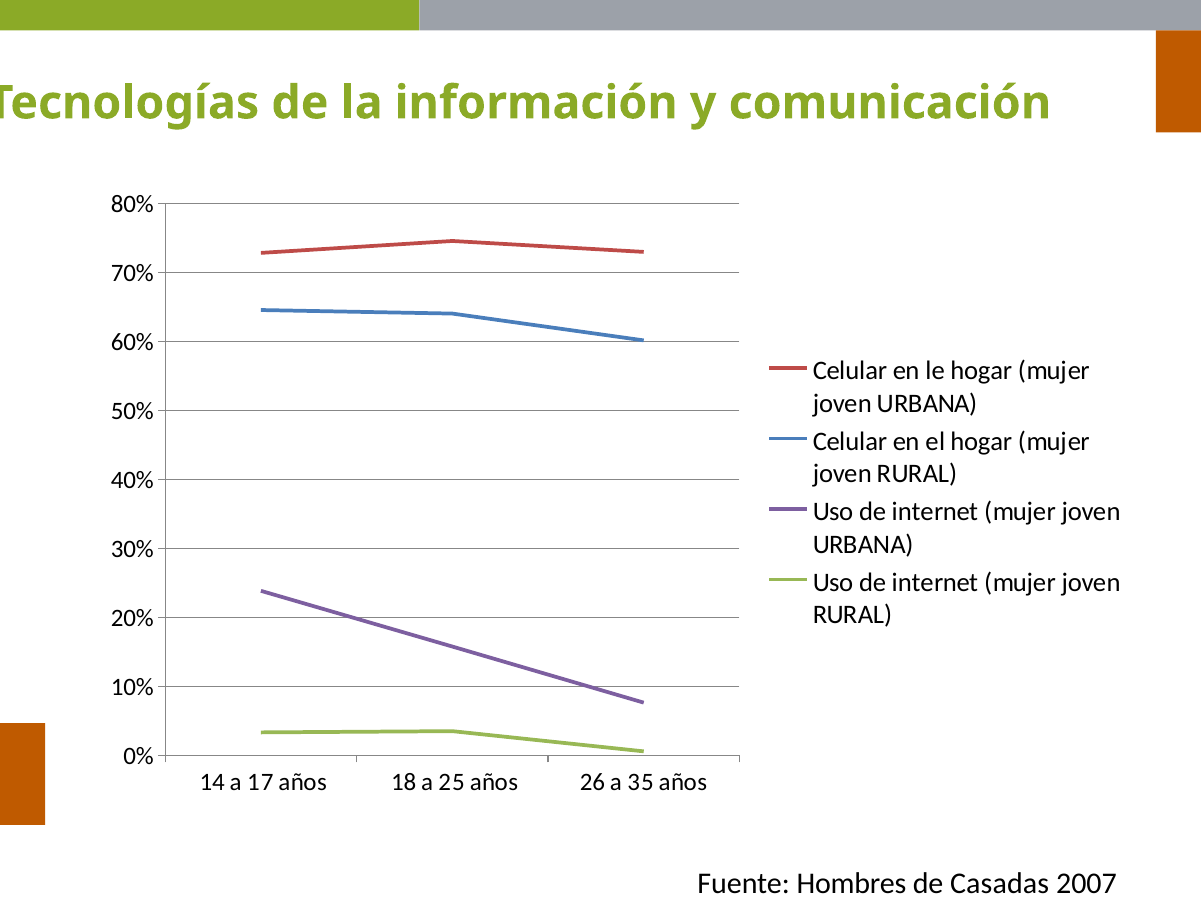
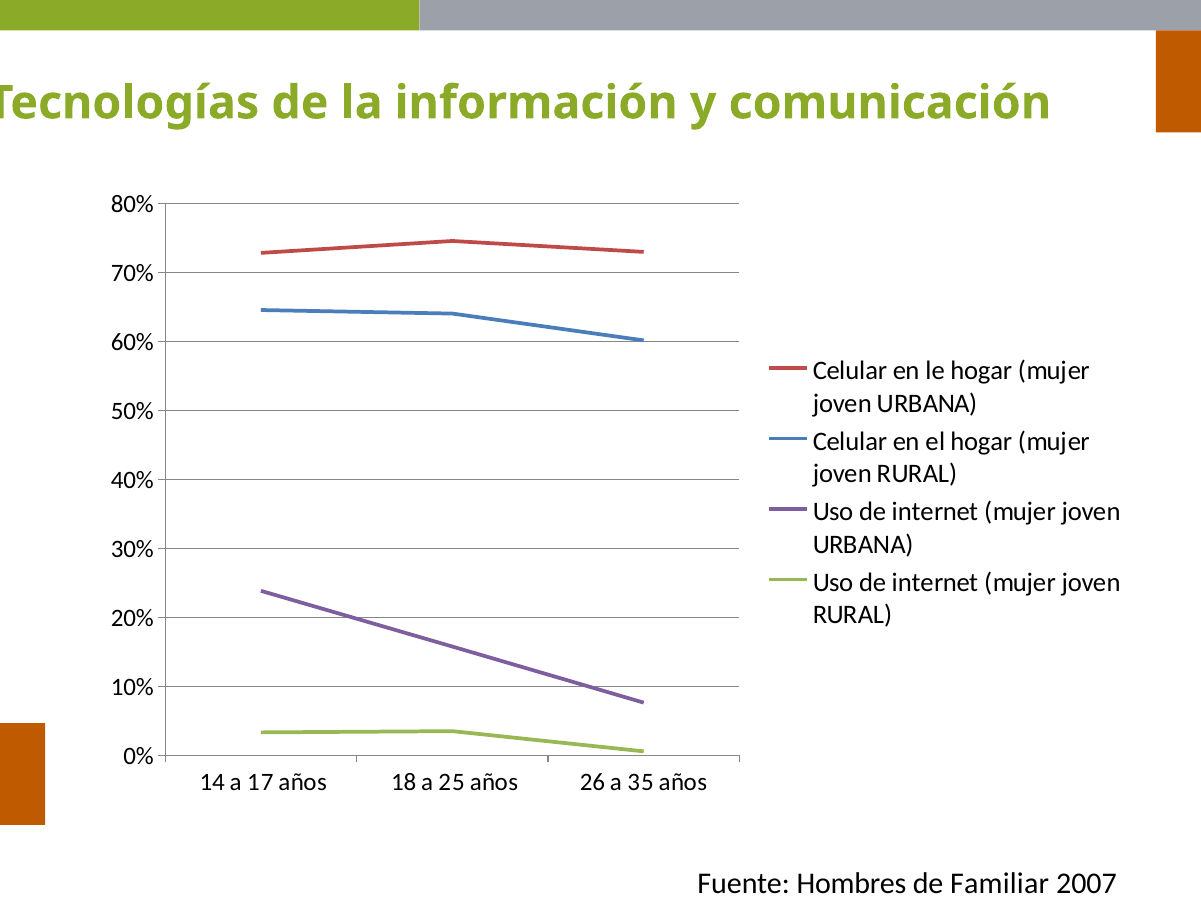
Casadas: Casadas -> Familiar (1000, 883)
